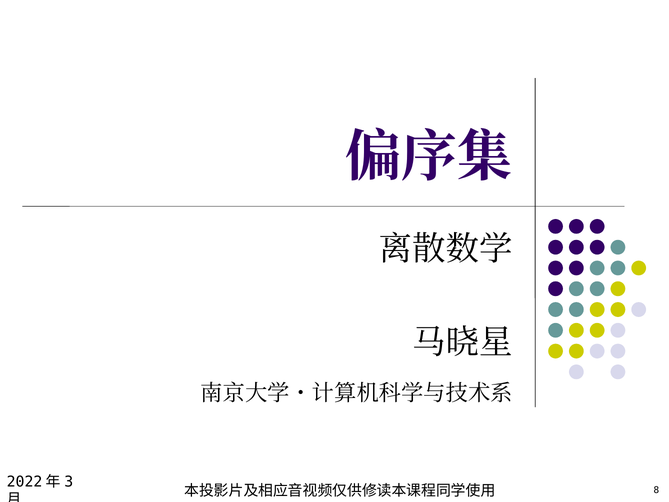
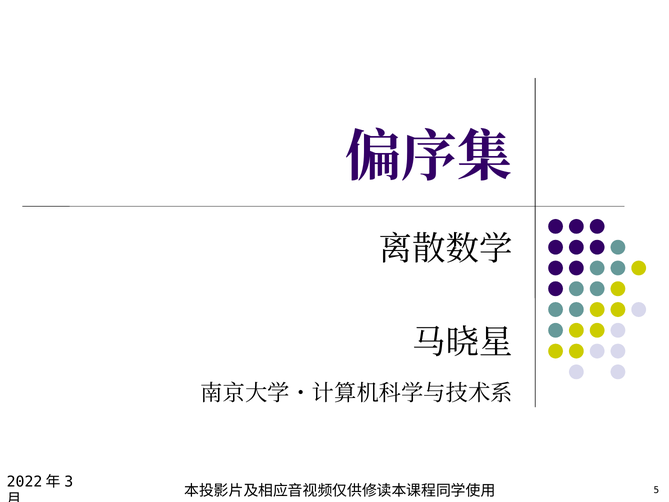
8: 8 -> 5 (656, 490)
